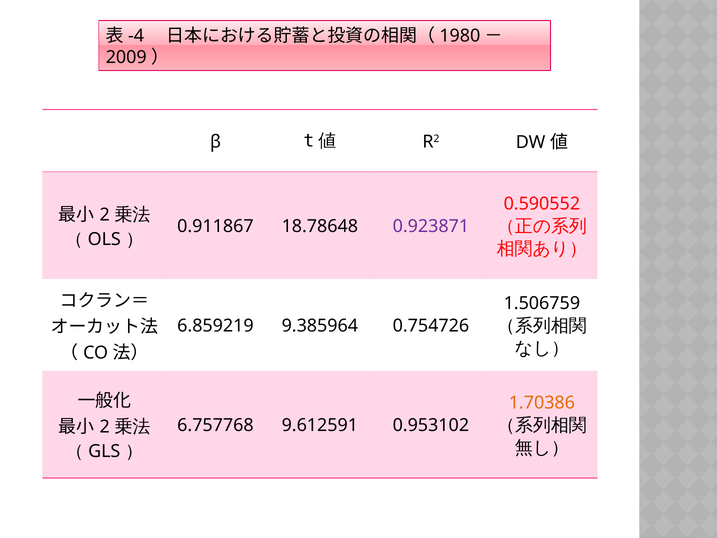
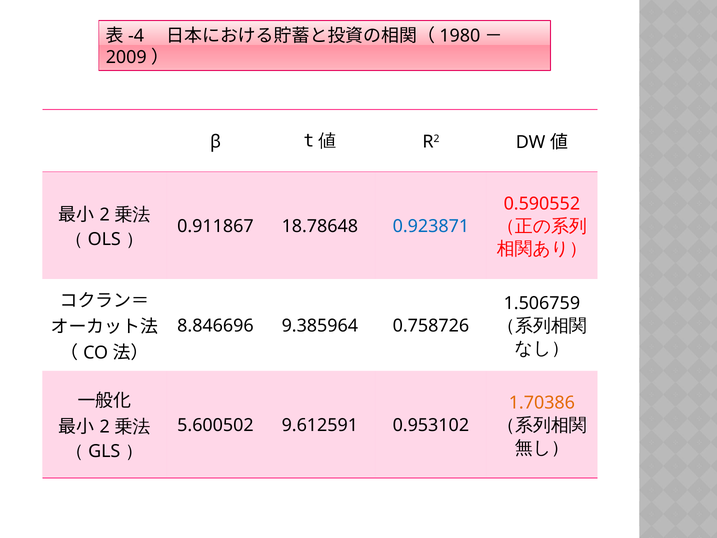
0.923871 colour: purple -> blue (431, 226)
6.859219: 6.859219 -> 8.846696 (215, 326)
0.754726: 0.754726 -> 0.758726 (431, 326)
6.757768: 6.757768 -> 5.600502 (215, 425)
